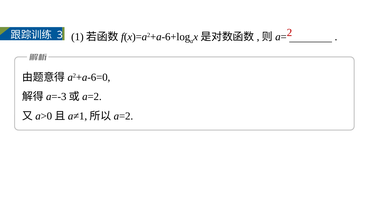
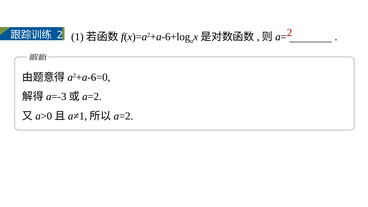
3: 3 -> 2 (60, 35)
